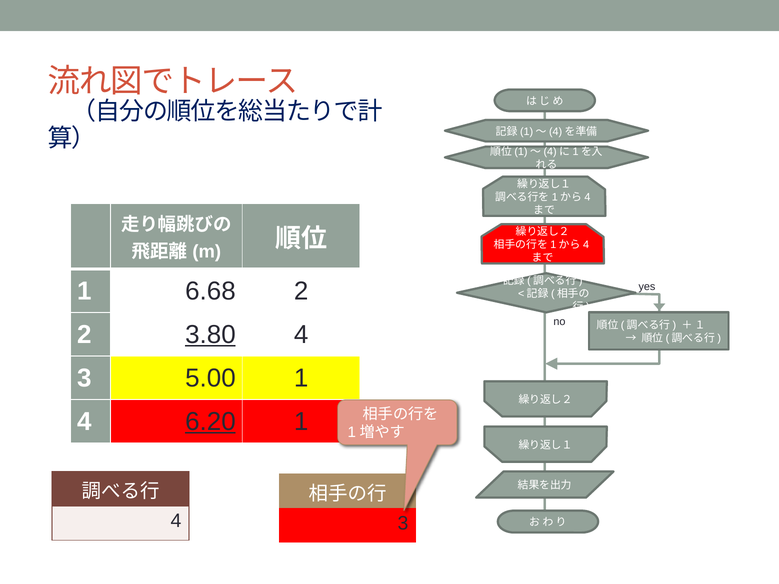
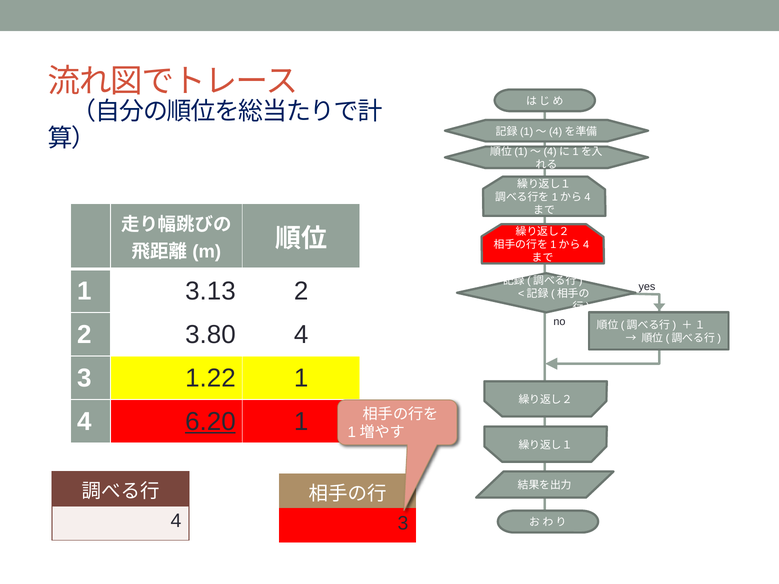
6.68: 6.68 -> 3.13 (210, 291)
3.80 underline: present -> none (210, 335)
5.00: 5.00 -> 1.22 (210, 378)
